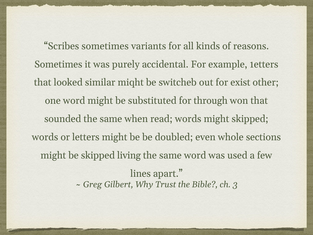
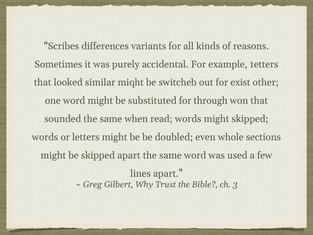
Scribes sometimes: sometimes -> differences (105, 46)
skipped living: living -> apart (129, 155)
